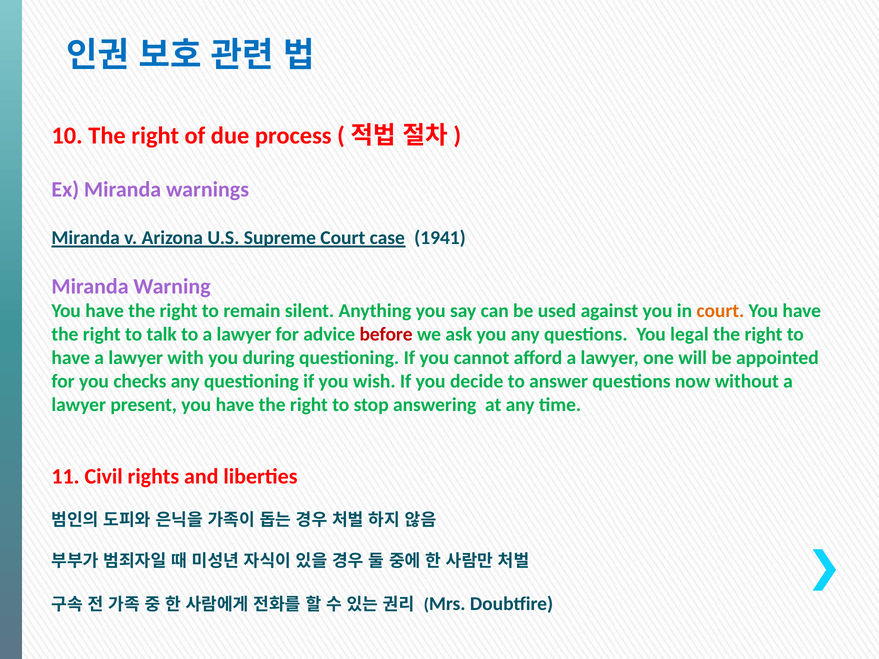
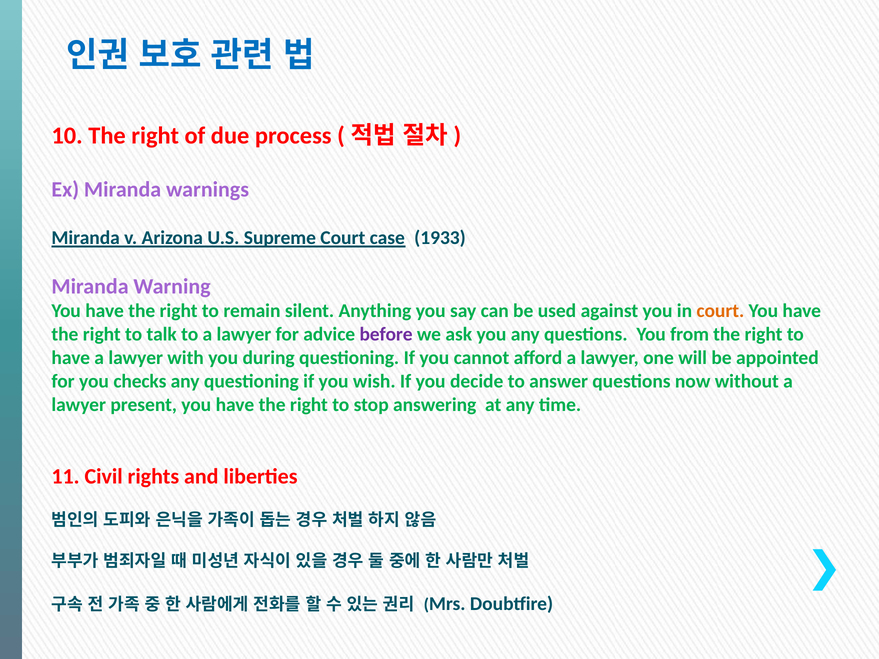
1941: 1941 -> 1933 (440, 238)
before colour: red -> purple (386, 335)
legal: legal -> from (690, 335)
